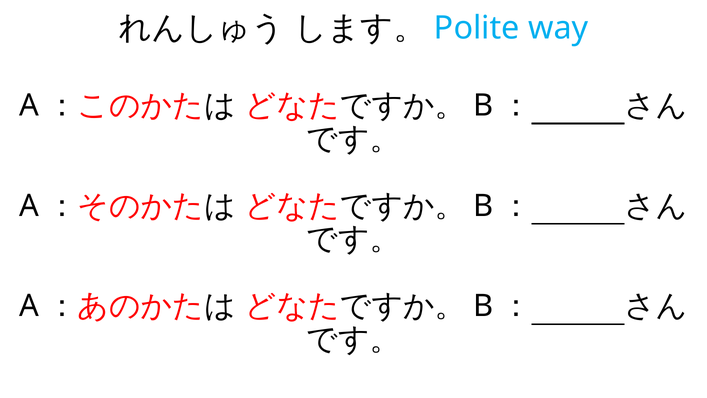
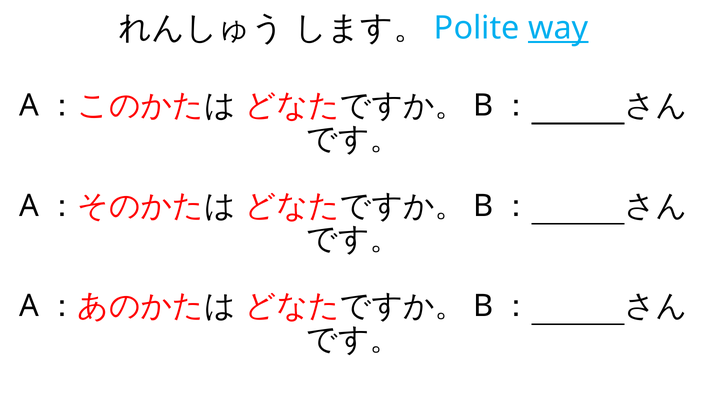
way underline: none -> present (558, 28)
